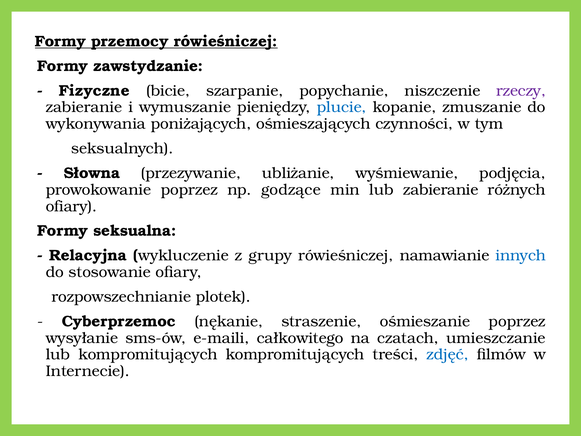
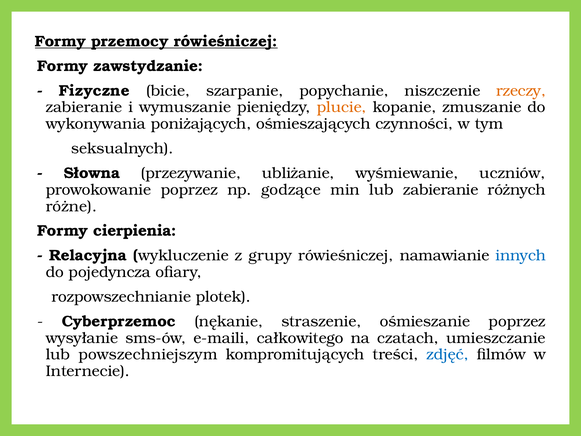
rzeczy colour: purple -> orange (521, 91)
plucie colour: blue -> orange (342, 107)
podjęcia: podjęcia -> uczniów (512, 173)
ofiary: ofiary -> różne (71, 206)
seksualna: seksualna -> cierpienia (135, 231)
stosowanie: stosowanie -> pojedyncza (110, 272)
lub kompromitujących: kompromitujących -> powszechniejszym (148, 354)
